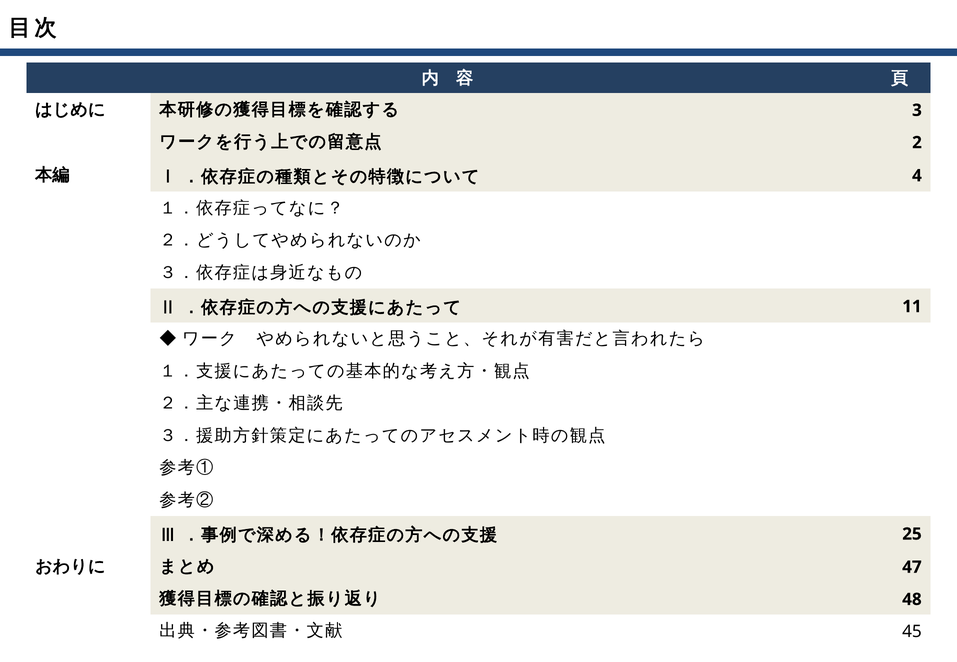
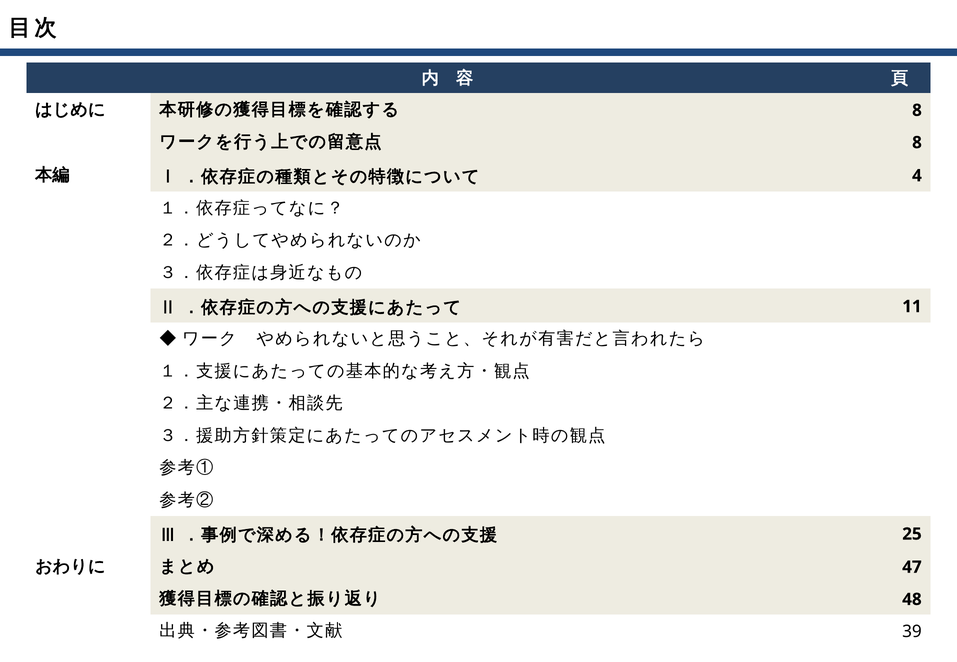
3: 3 -> 8 (917, 110)
2: 2 -> 8 (917, 143)
45: 45 -> 39 (912, 632)
